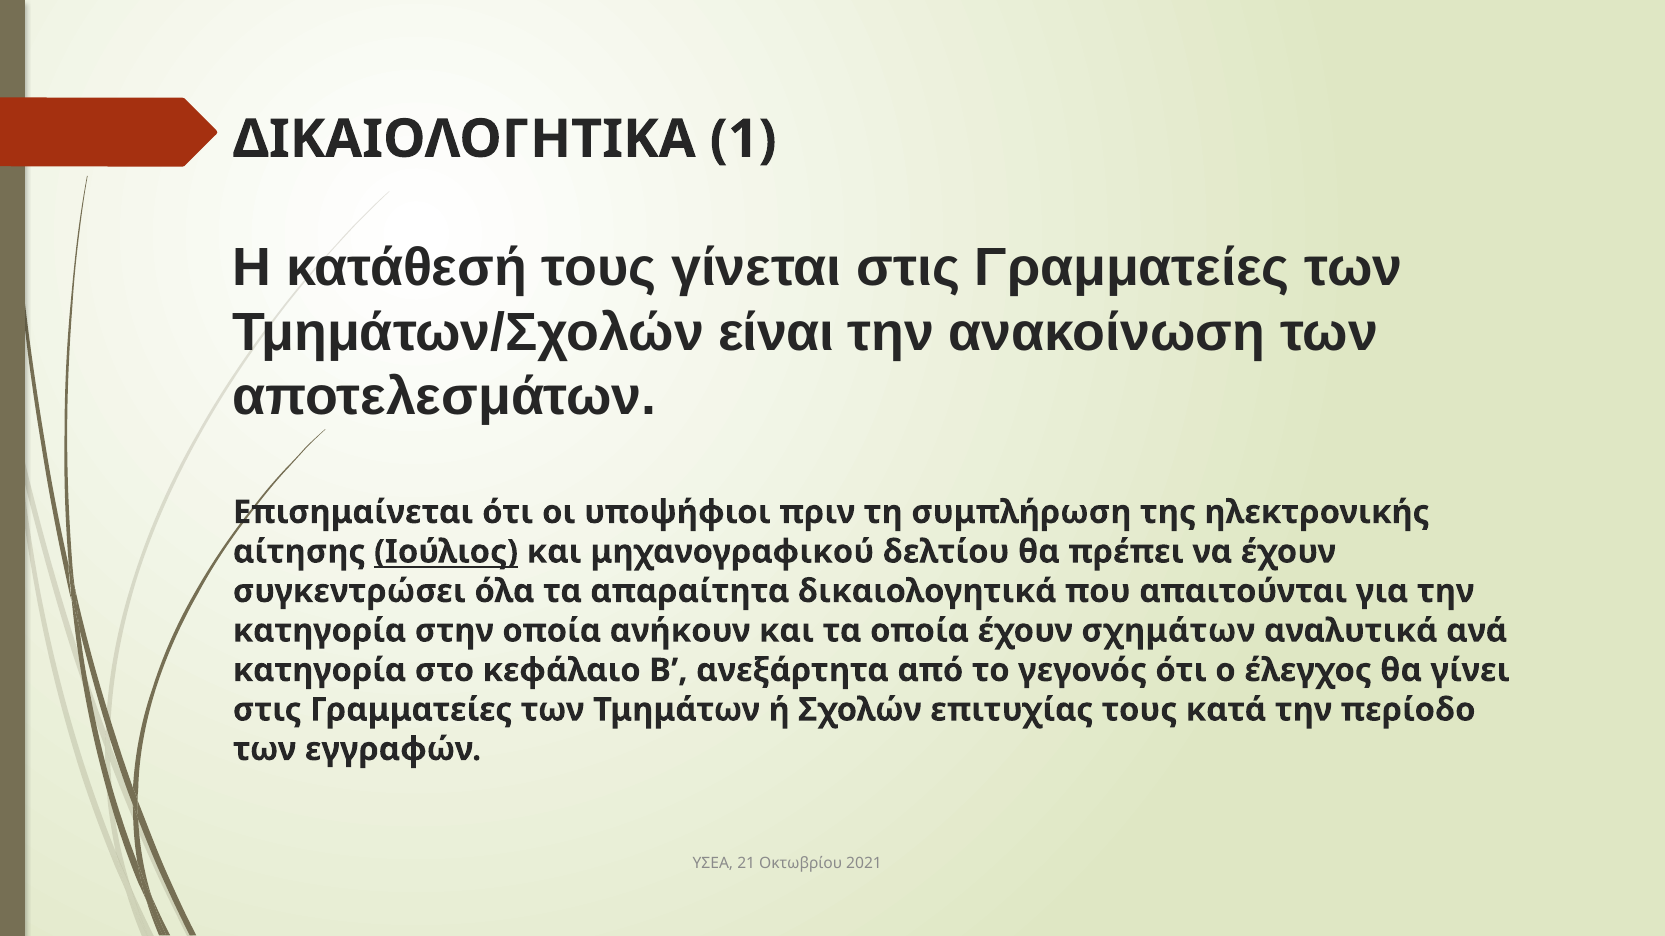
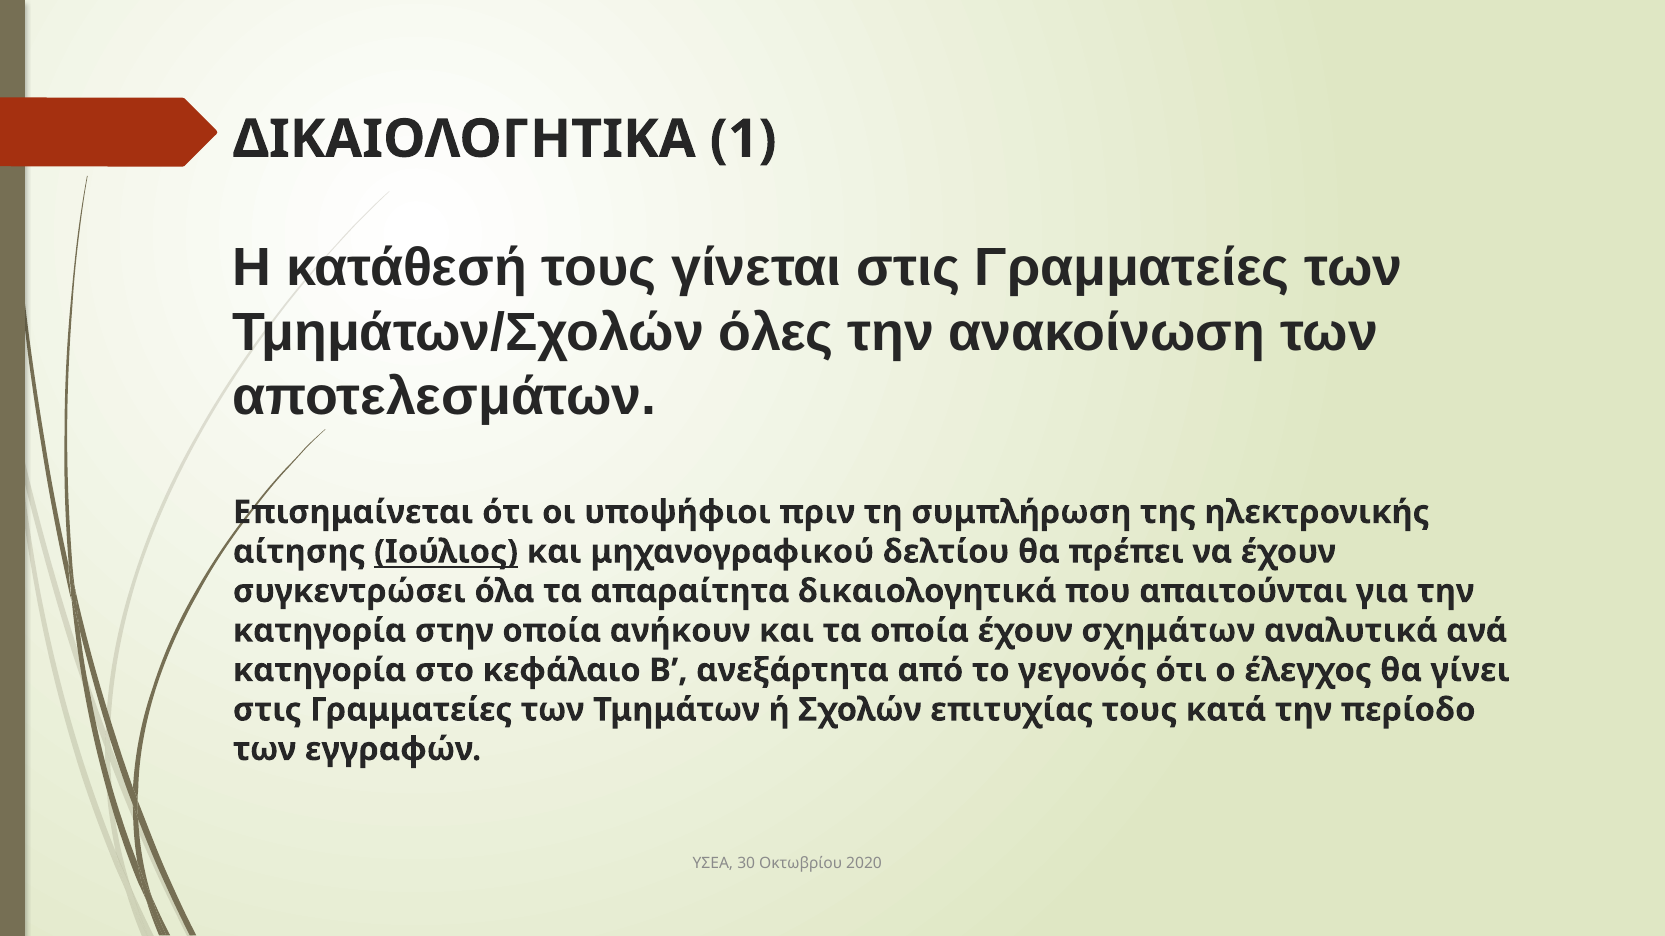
είναι: είναι -> όλες (776, 333)
21: 21 -> 30 (746, 864)
2021: 2021 -> 2020 (864, 864)
